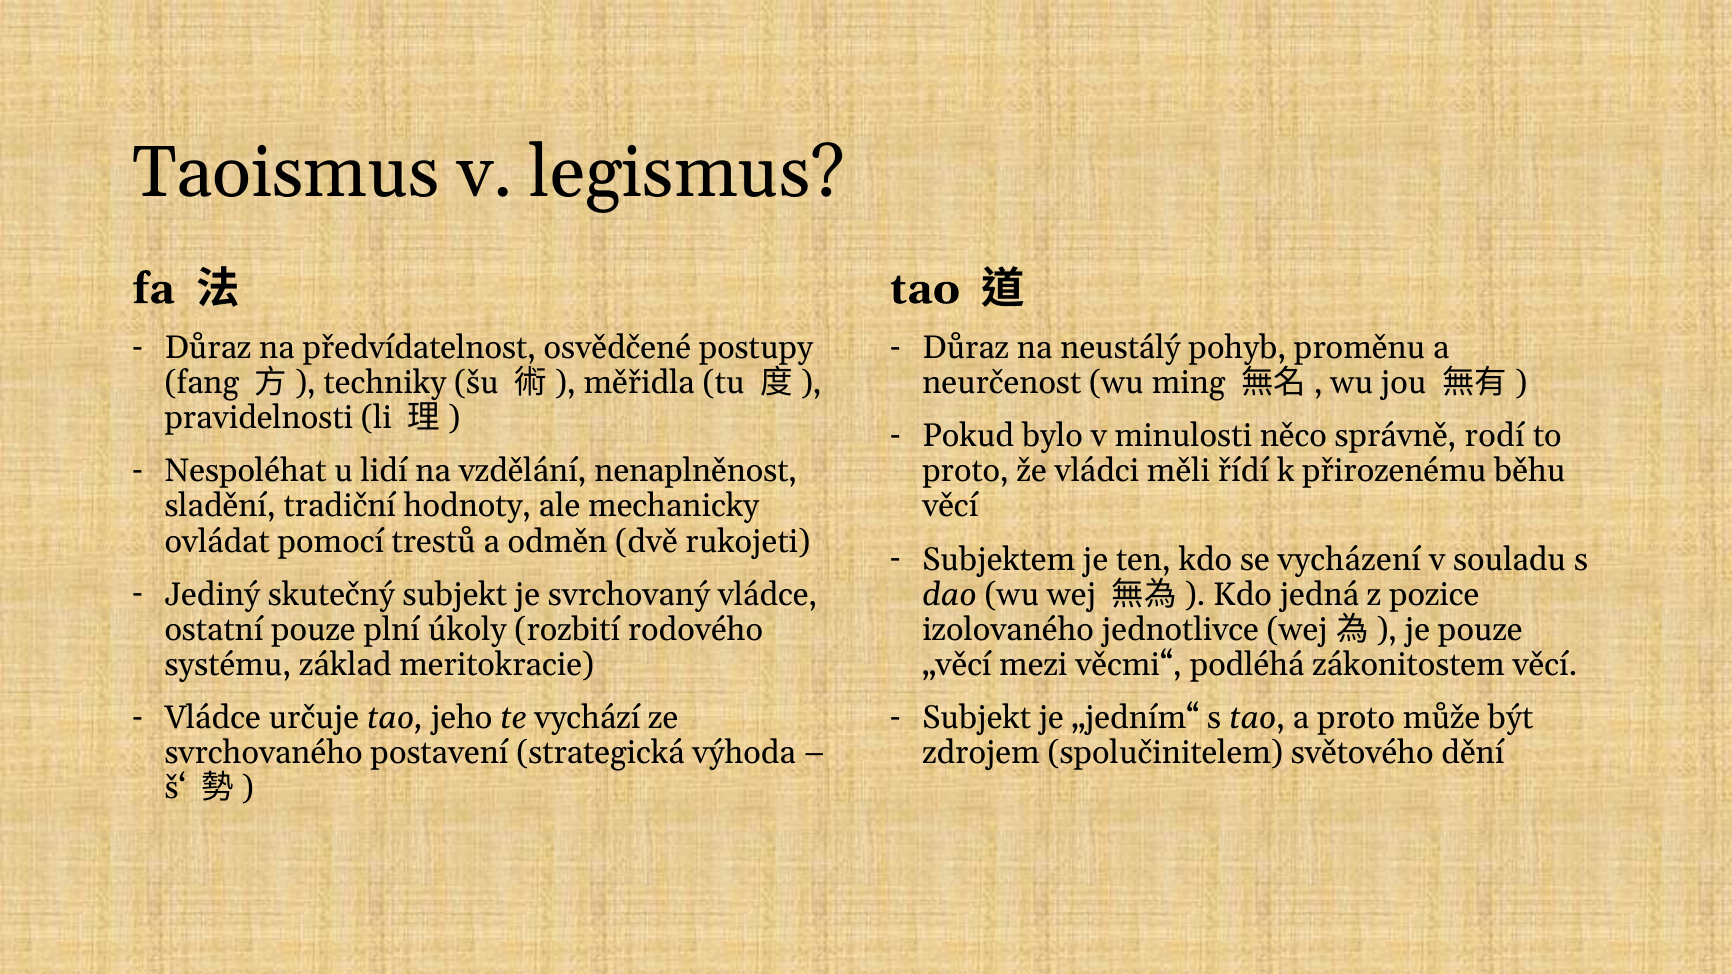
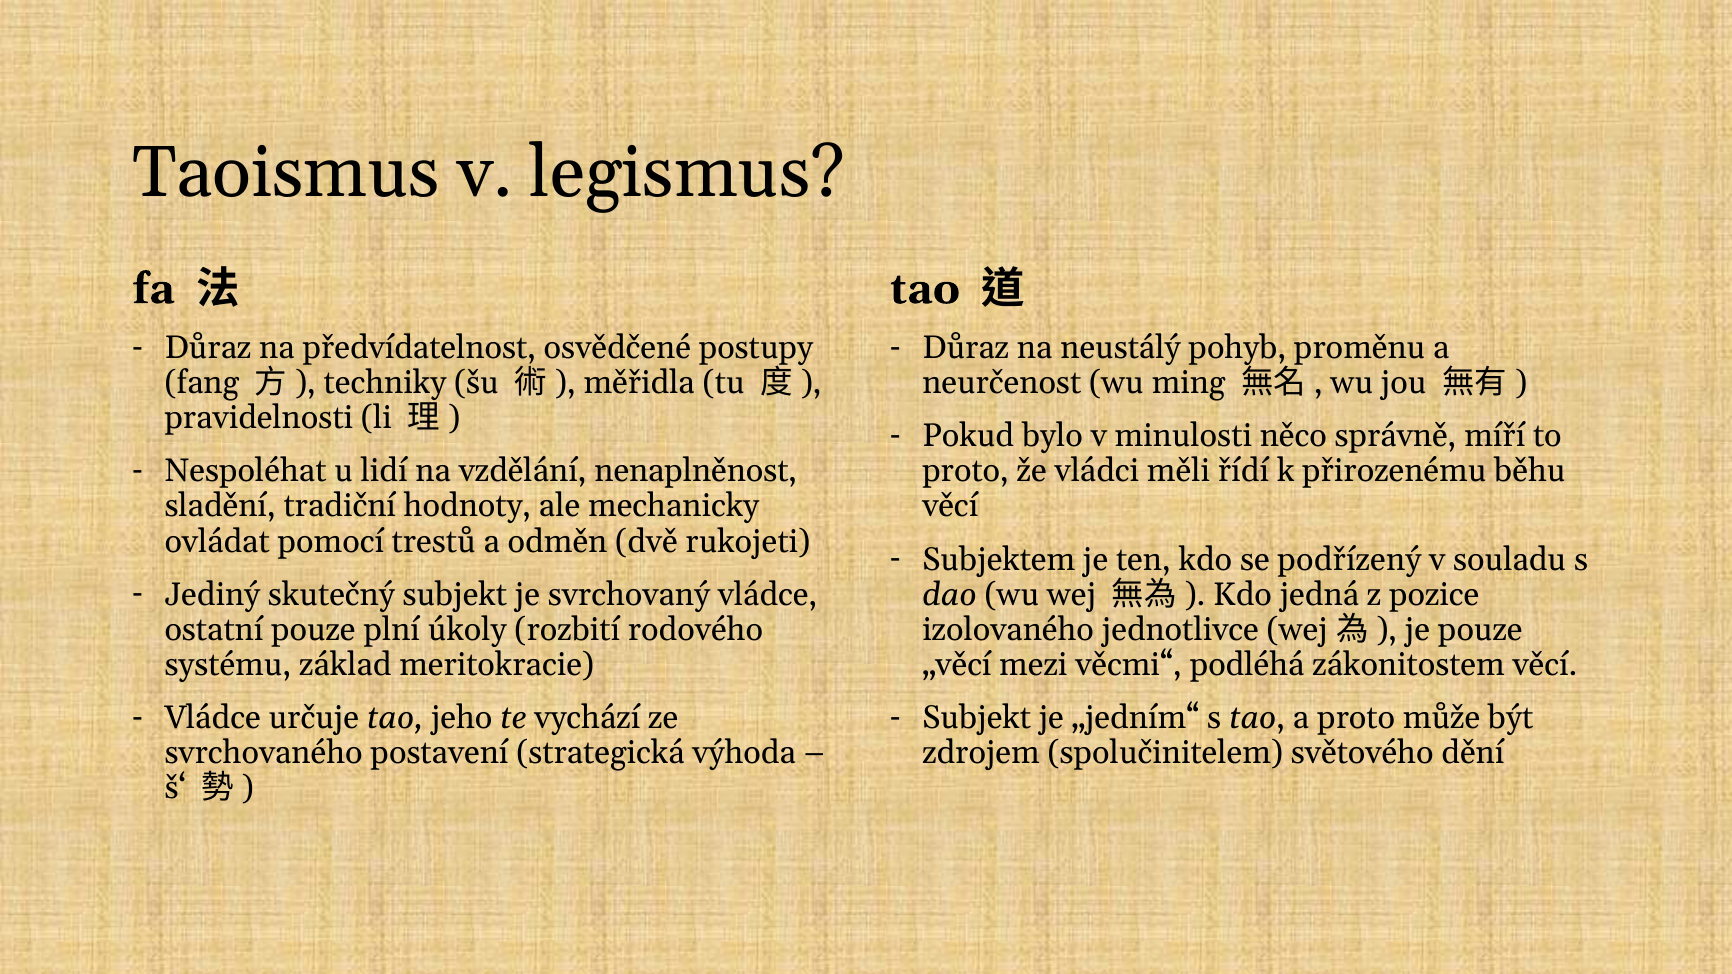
rodí: rodí -> míří (1495, 436)
vycházení: vycházení -> podřízený (1349, 560)
